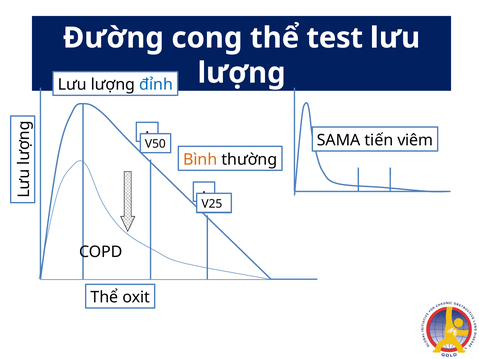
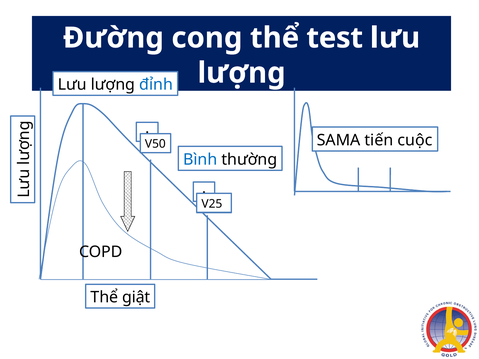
viêm: viêm -> cuộc (415, 140)
Bình colour: orange -> blue (200, 160)
oxit: oxit -> giật (136, 297)
